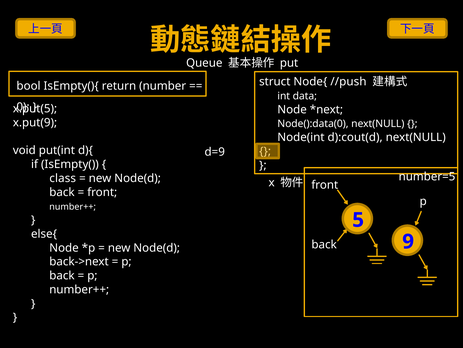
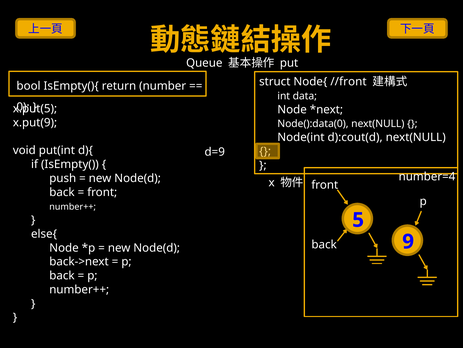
//push: //push -> //front (348, 82)
class: class -> push (63, 178)
number=5: number=5 -> number=4 (427, 176)
